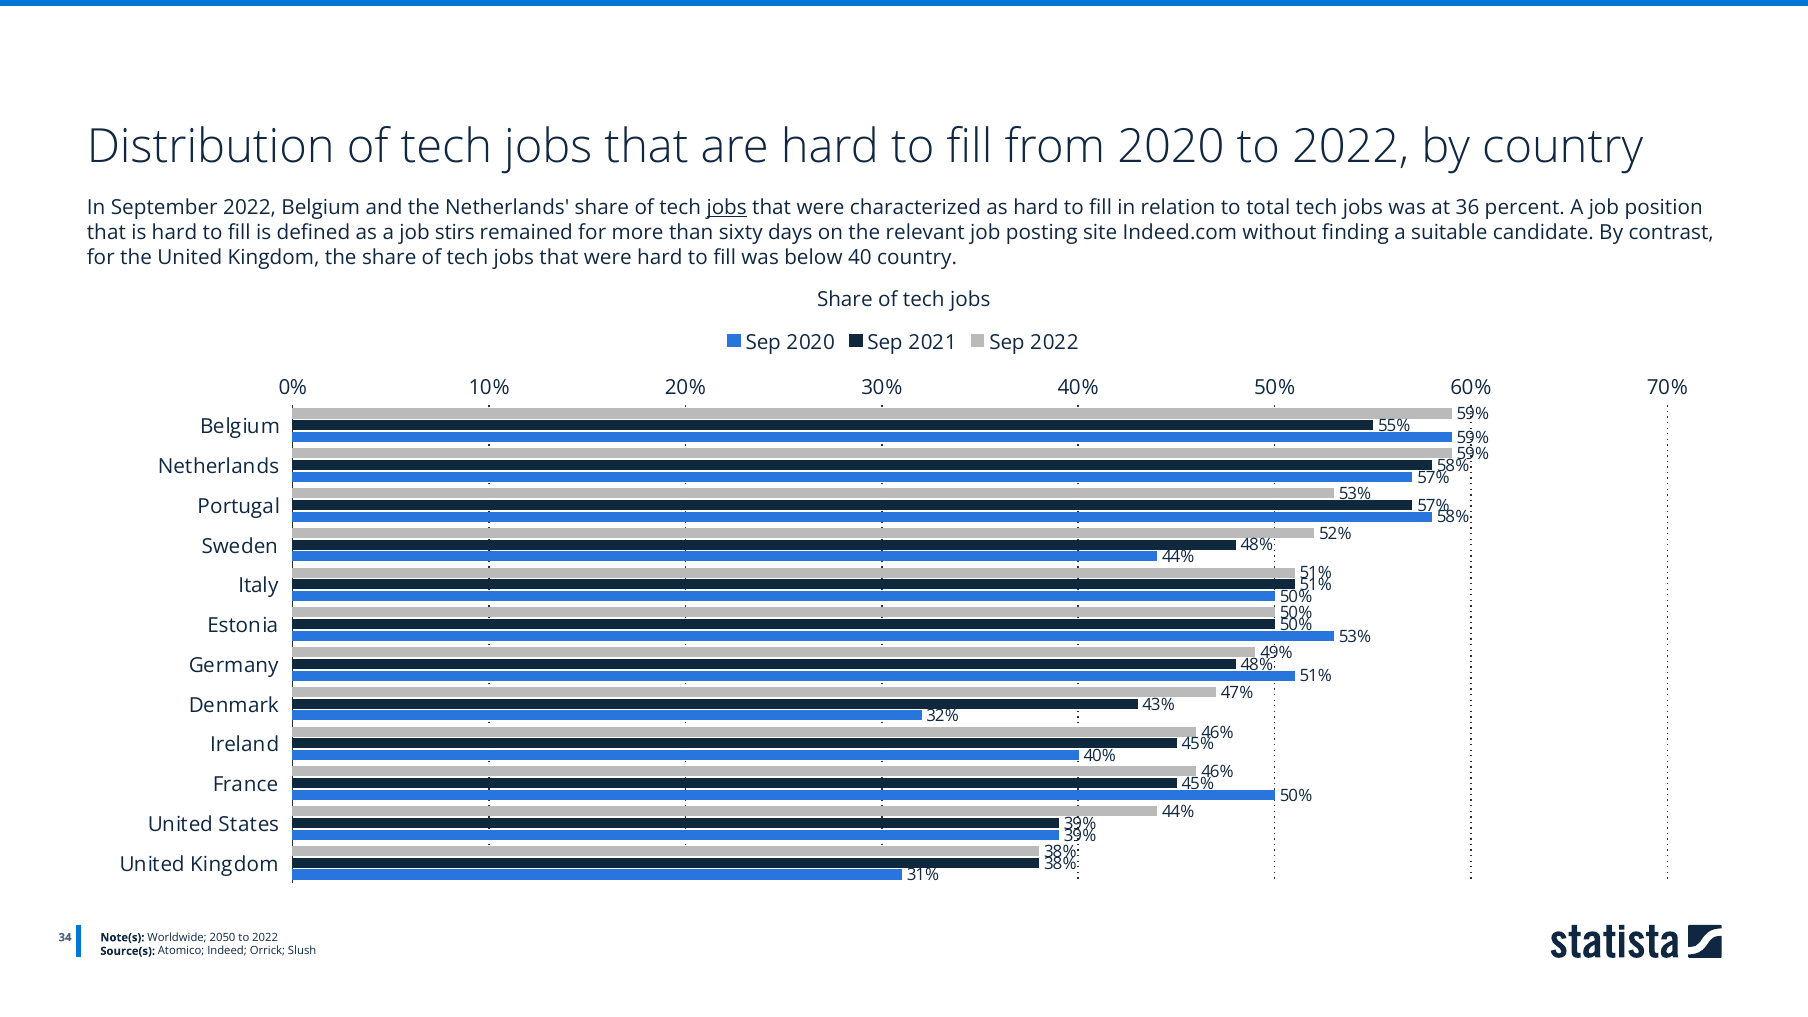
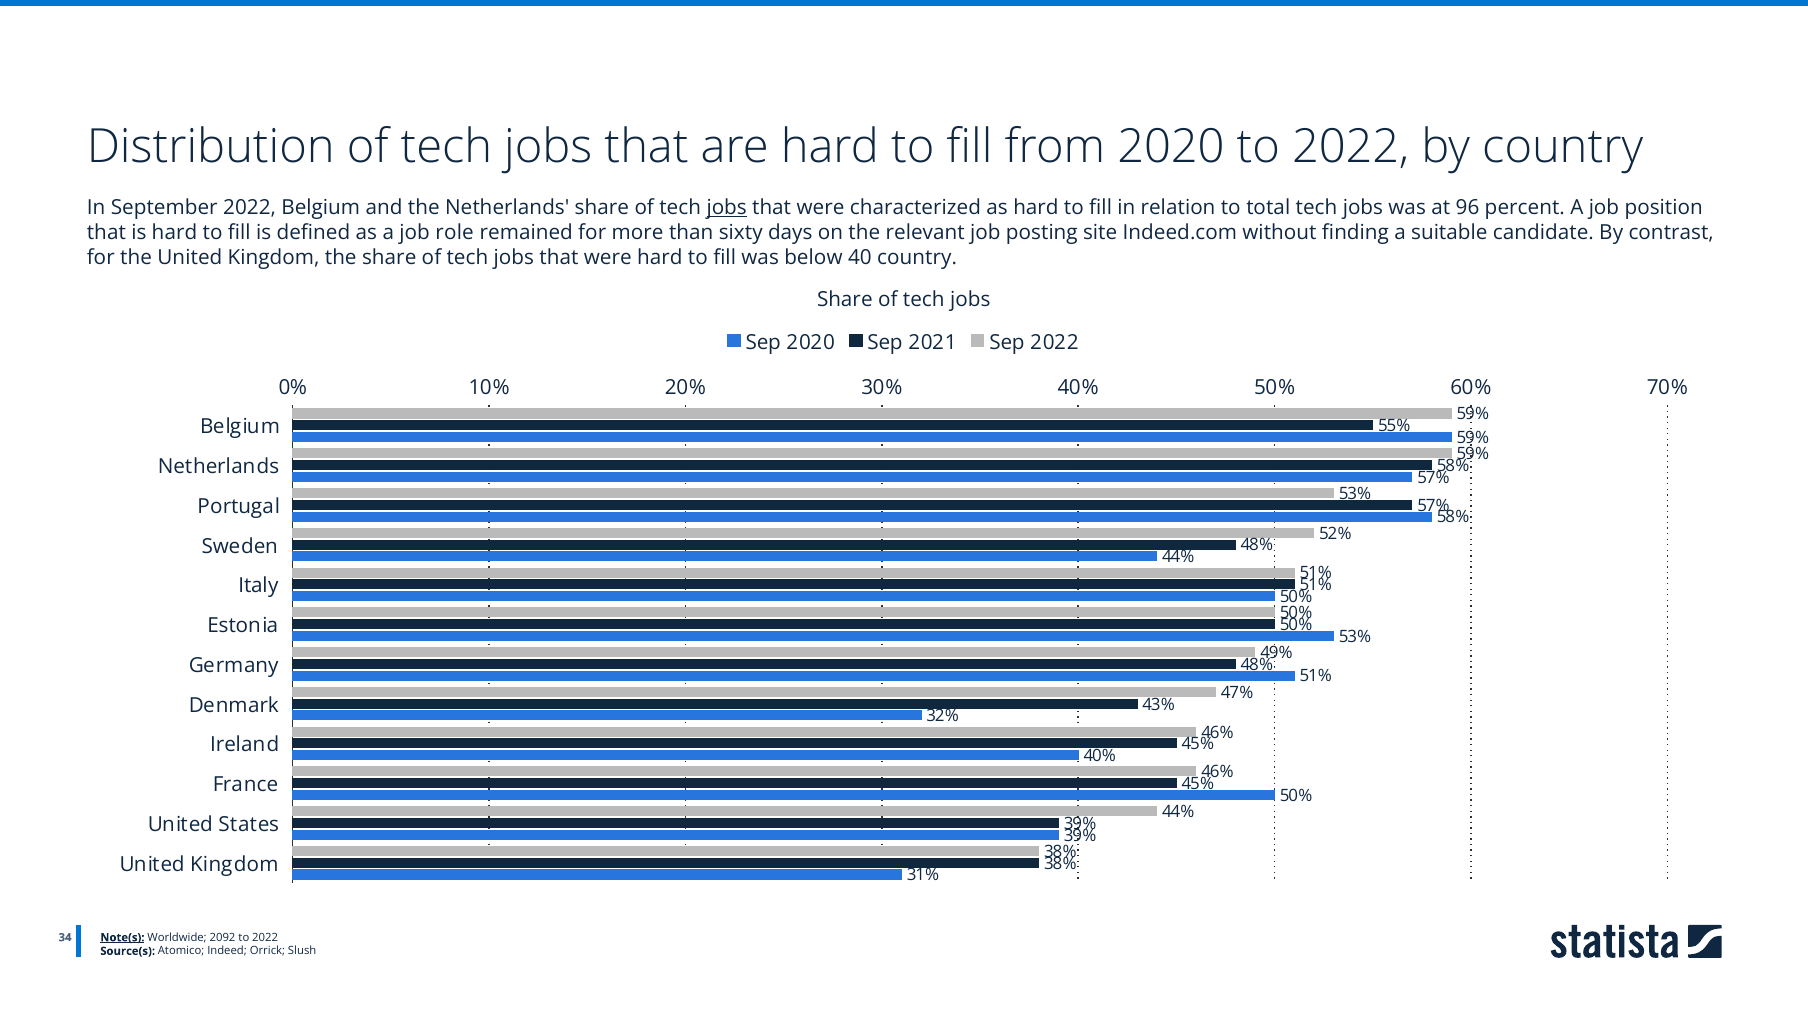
36: 36 -> 96 (1468, 208)
stirs: stirs -> role (455, 232)
Note(s underline: none -> present (122, 938)
2050: 2050 -> 2092 (223, 938)
